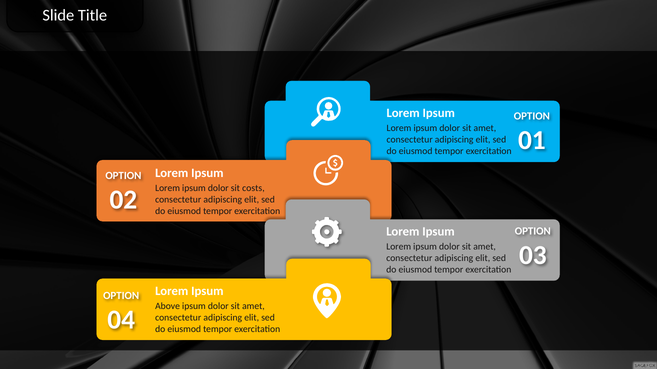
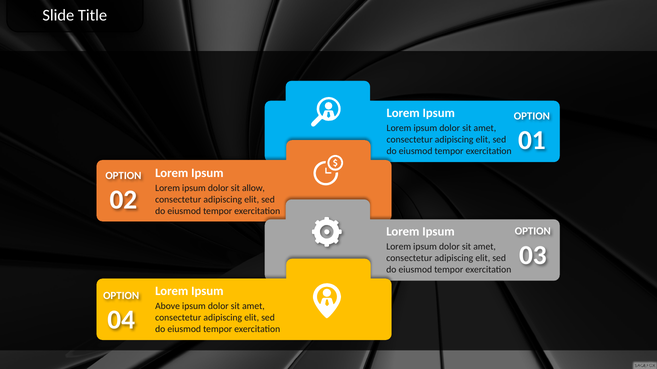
costs: costs -> allow (253, 188)
